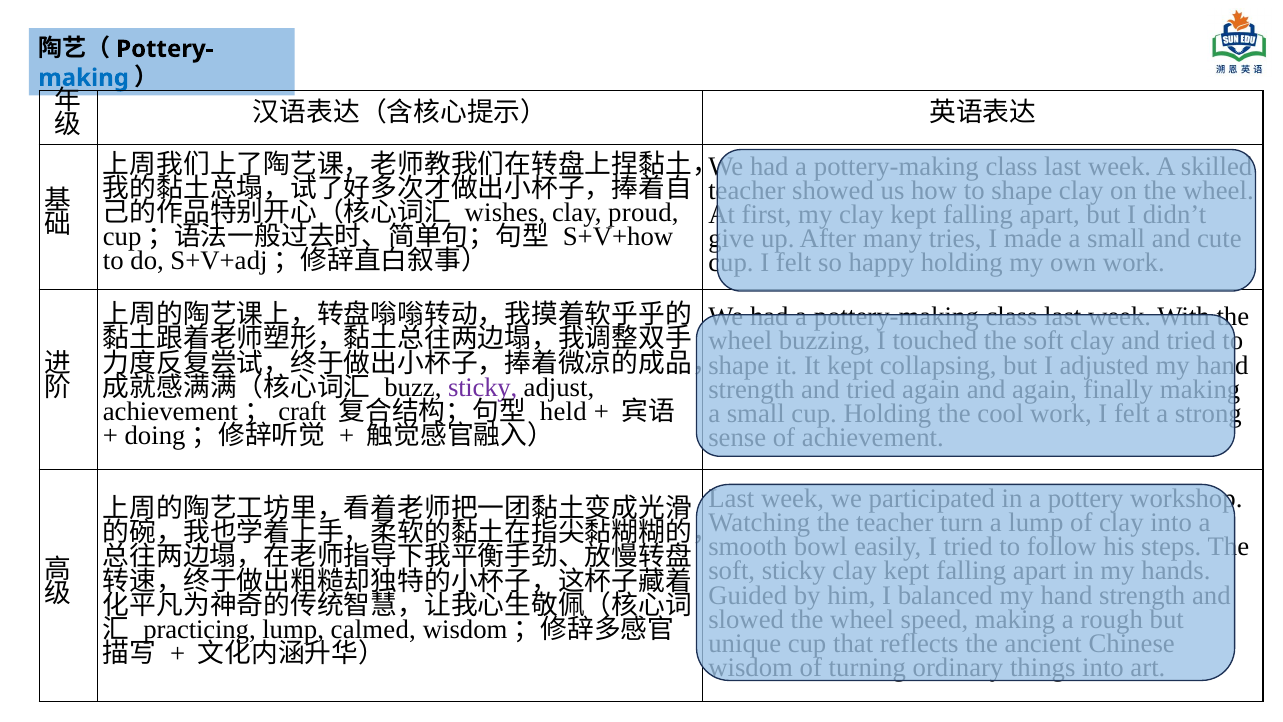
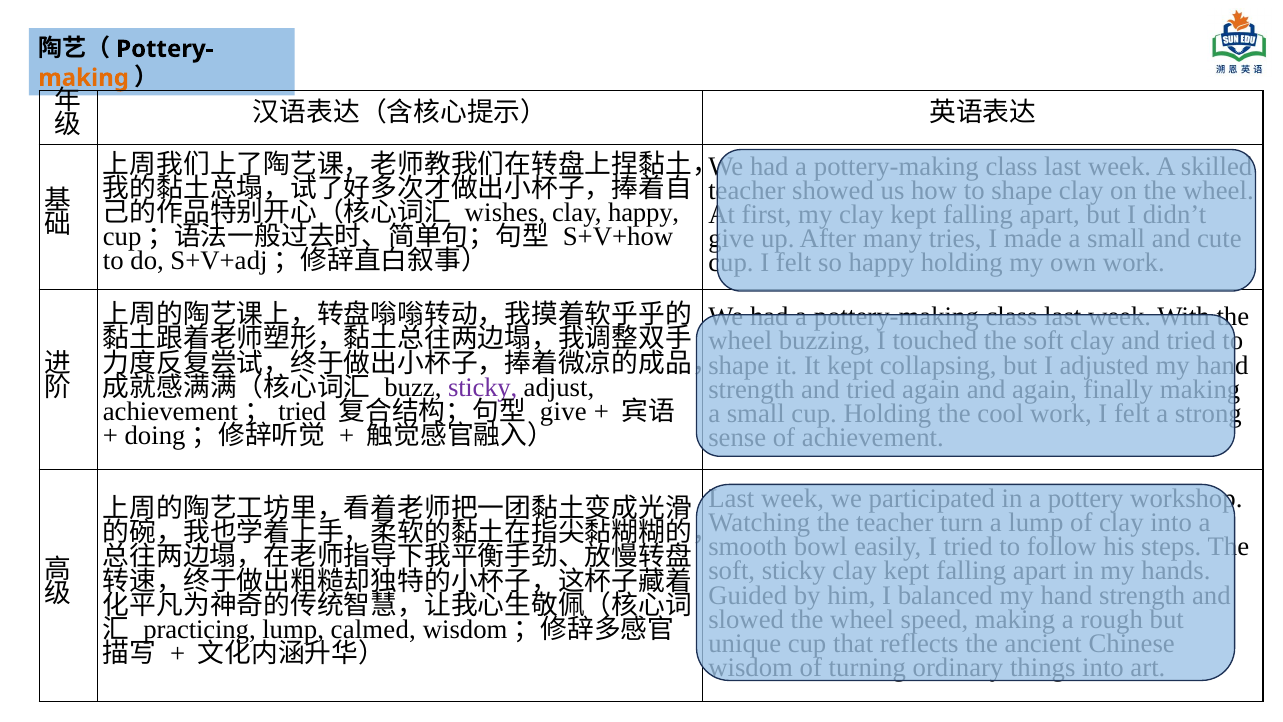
making colour: blue -> orange (84, 78)
clay proud: proud -> happy (644, 212)
craft: craft -> tried (302, 411)
held: held -> give (563, 411)
